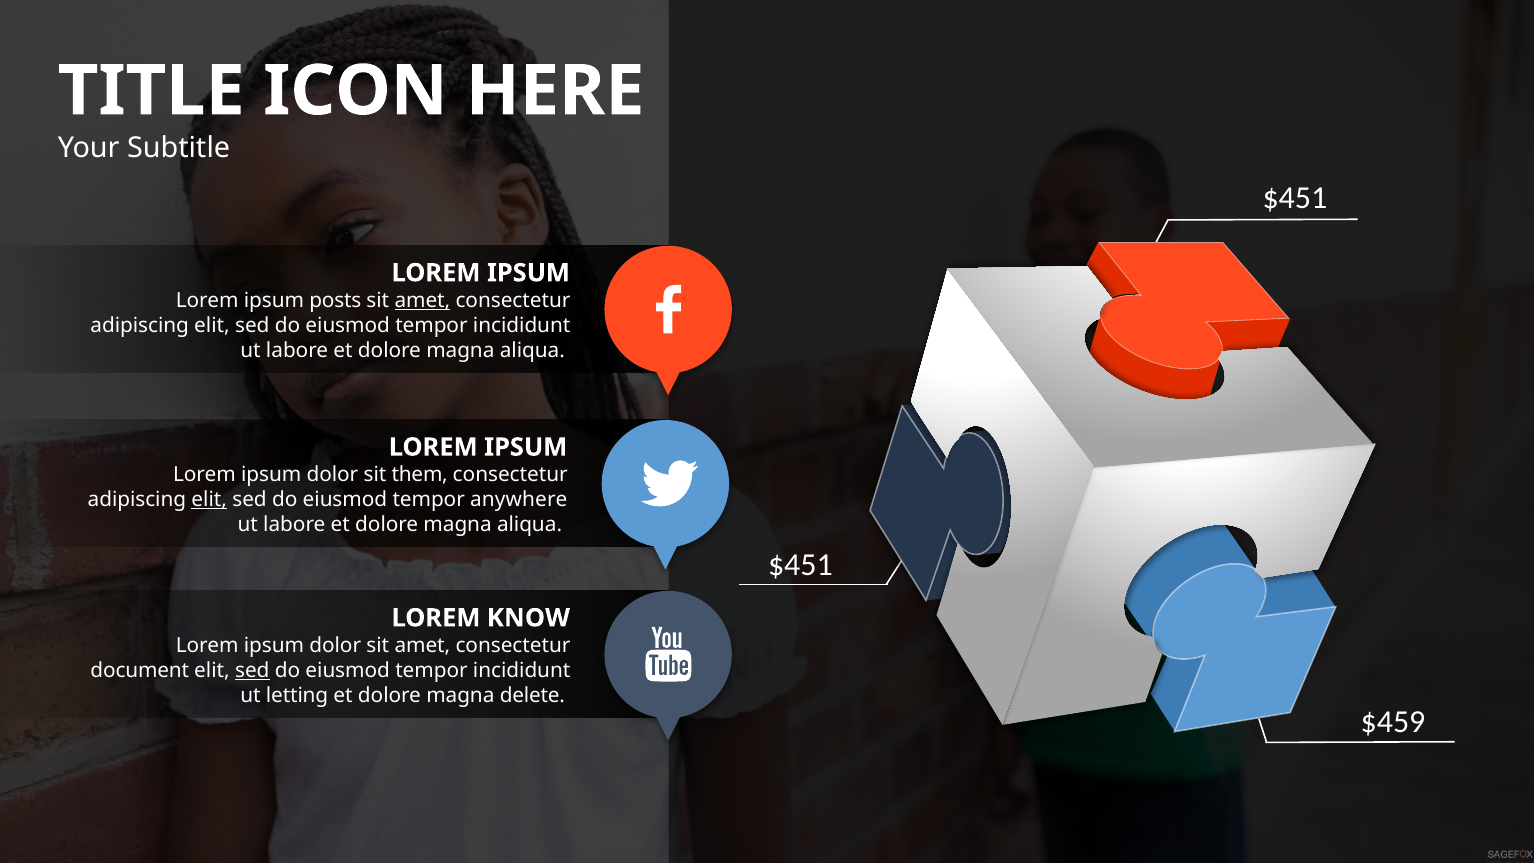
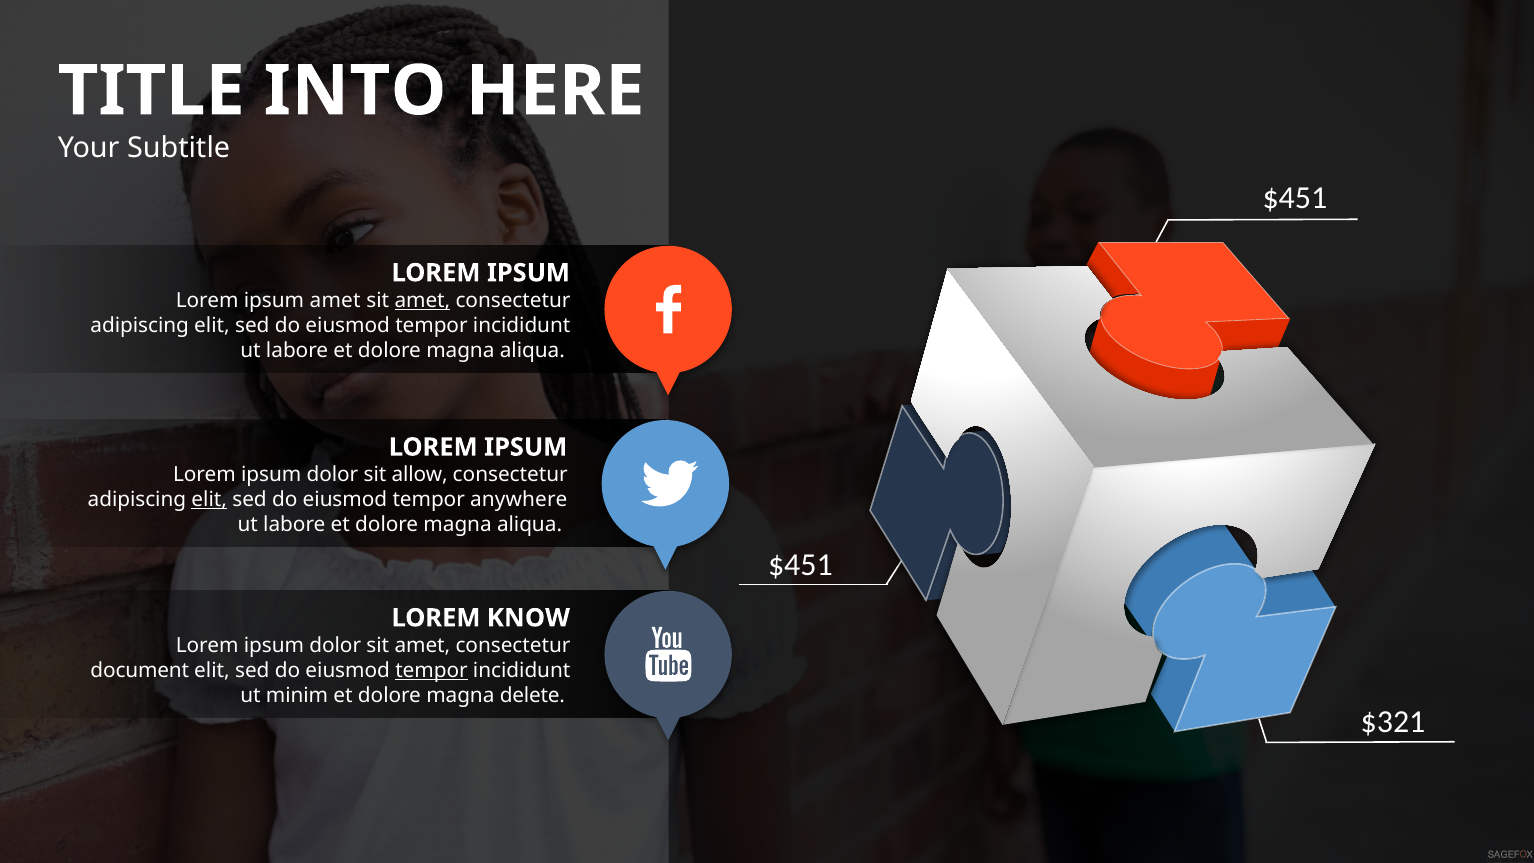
ICON: ICON -> INTO (355, 91)
ipsum posts: posts -> amet (335, 300)
them: them -> allow (420, 475)
sed underline: present -> none (252, 670)
tempor underline: none -> present (431, 670)
letting: letting -> minim (297, 695)
$459: $459 -> $321 (1393, 722)
